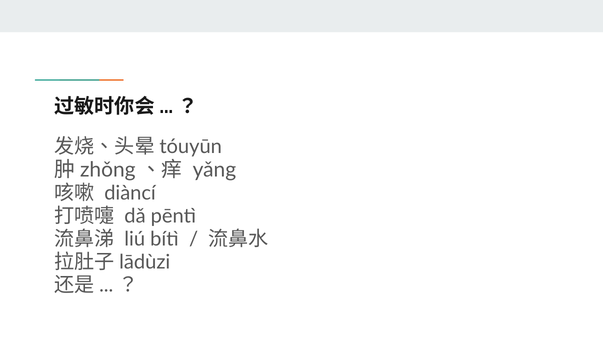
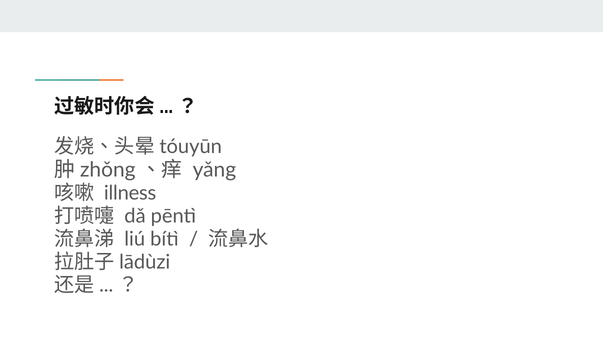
diàncí: diàncí -> illness (130, 193)
